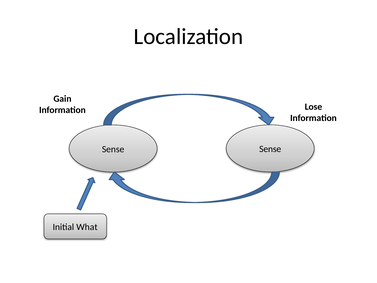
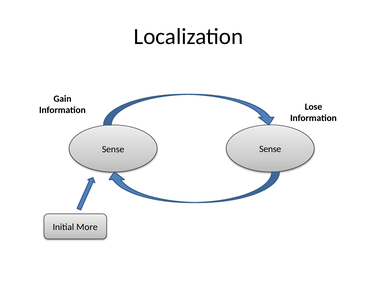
What: What -> More (87, 227)
